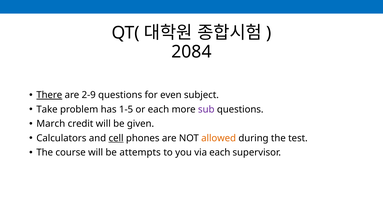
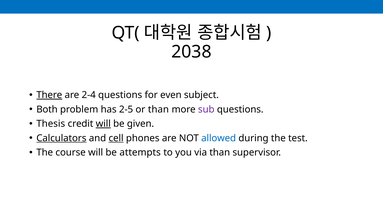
2084: 2084 -> 2038 (191, 52)
2-9: 2-9 -> 2-4 (89, 95)
Take: Take -> Both (47, 109)
1-5: 1-5 -> 2-5 (126, 109)
or each: each -> than (158, 109)
March: March -> Thesis (51, 123)
will underline: none -> present (103, 123)
Calculators underline: none -> present (61, 138)
allowed colour: orange -> blue (219, 138)
via each: each -> than (220, 152)
